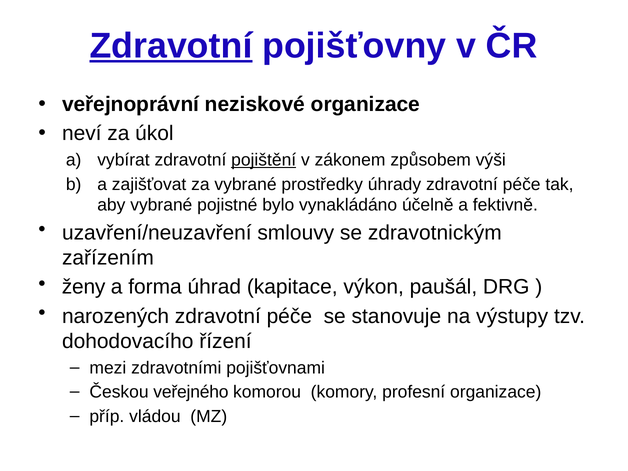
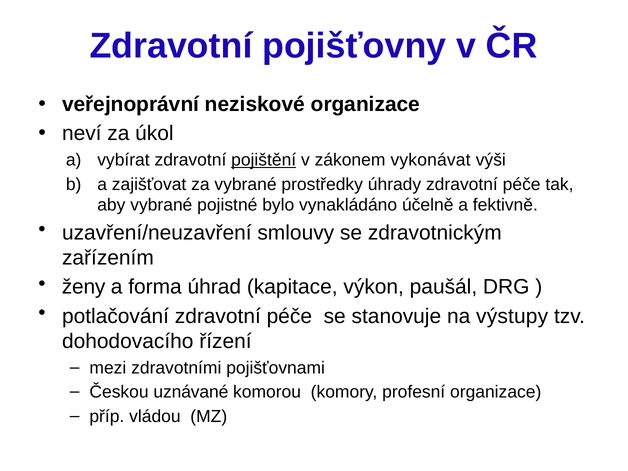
Zdravotní underline: present -> none (171, 46)
způsobem: způsobem -> vykonávat (431, 160)
narozených: narozených -> potlačování (116, 316)
veřejného: veřejného -> uznávané (191, 392)
